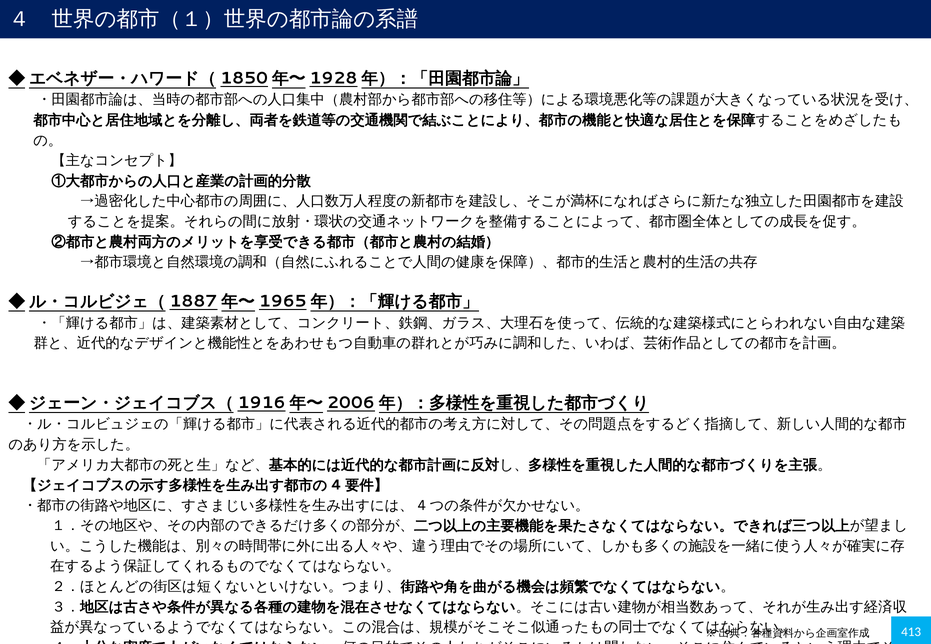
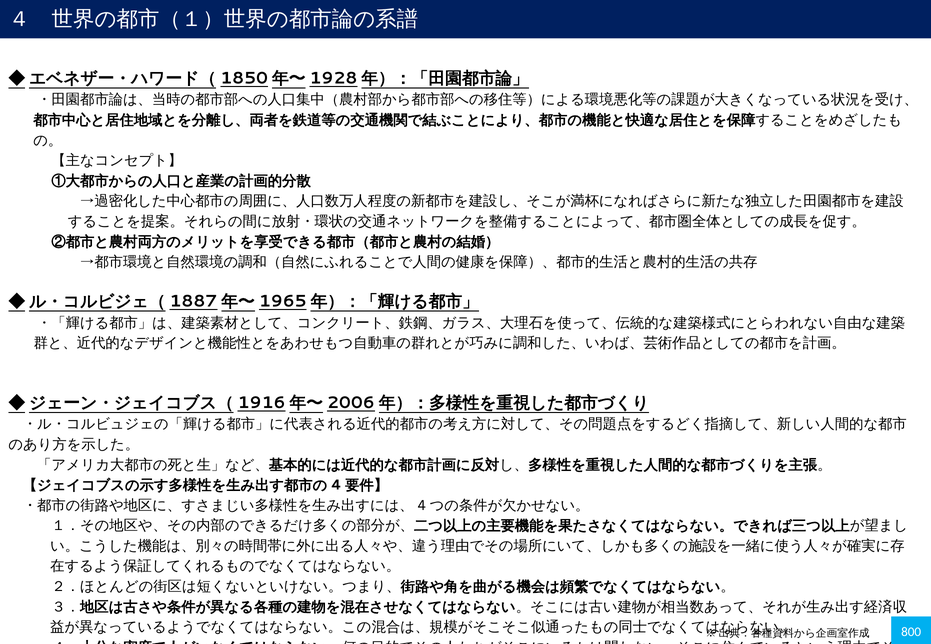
413: 413 -> 800 (911, 632)
